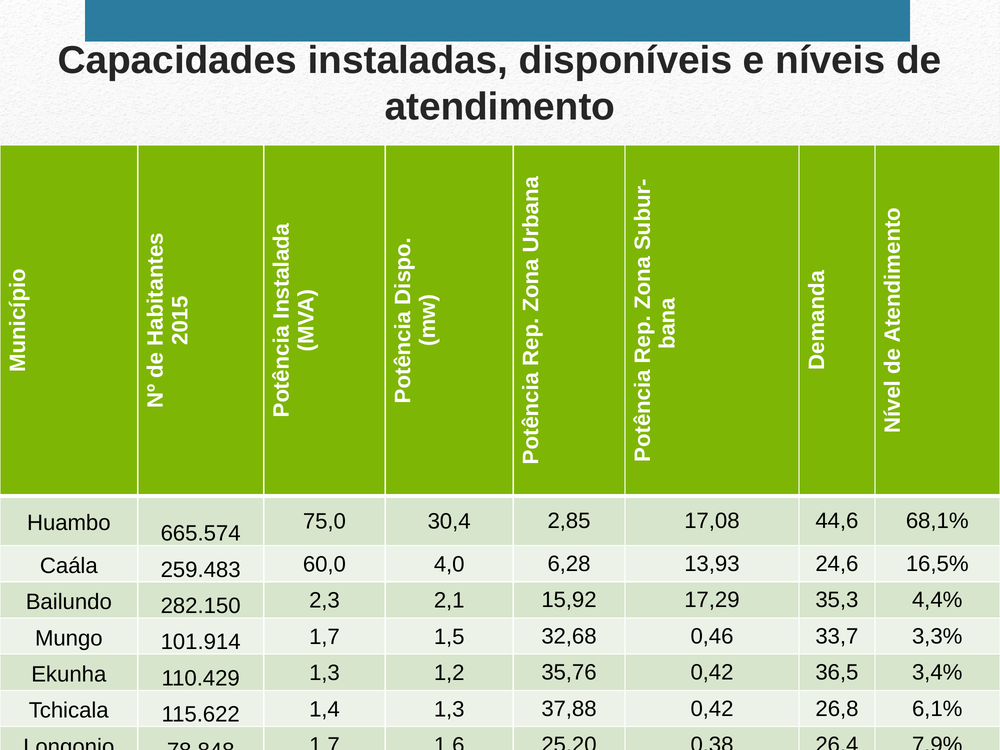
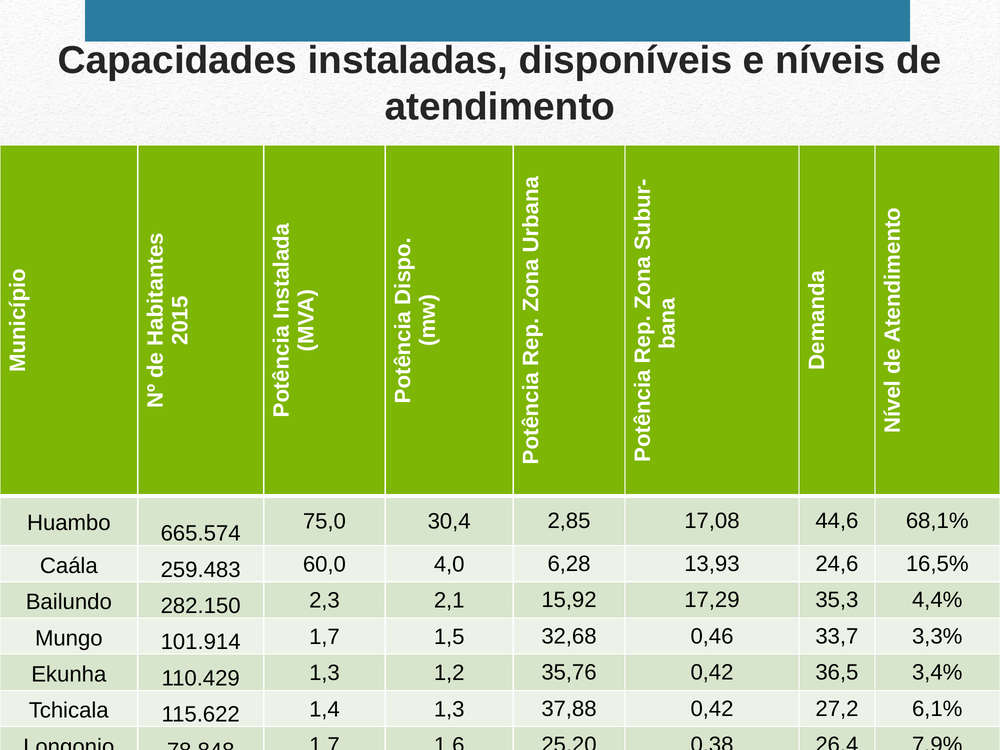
26,8: 26,8 -> 27,2 (837, 709)
